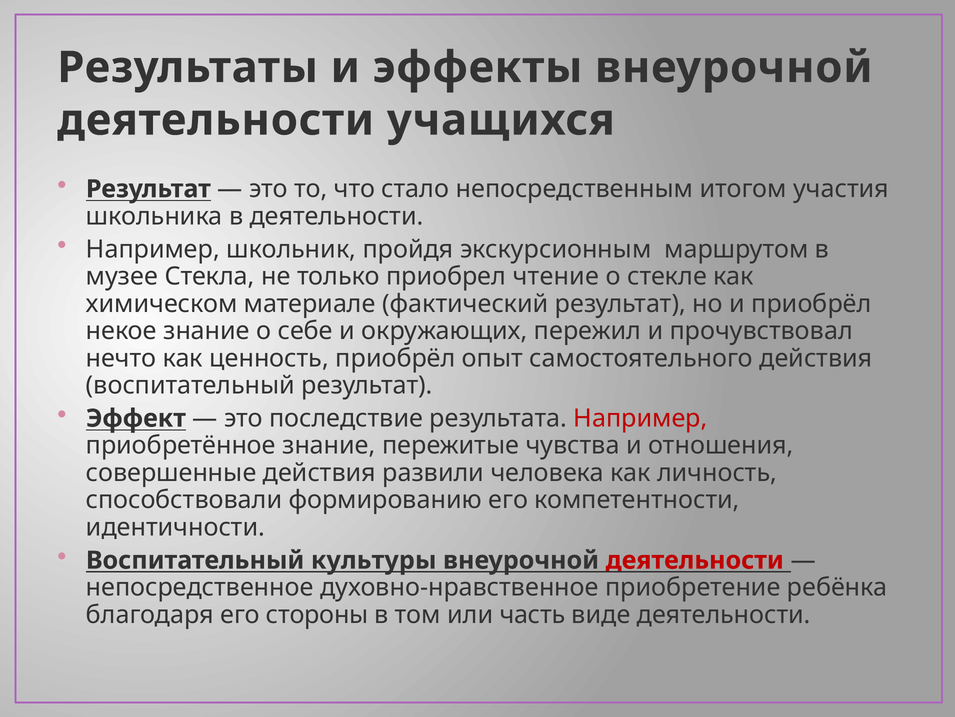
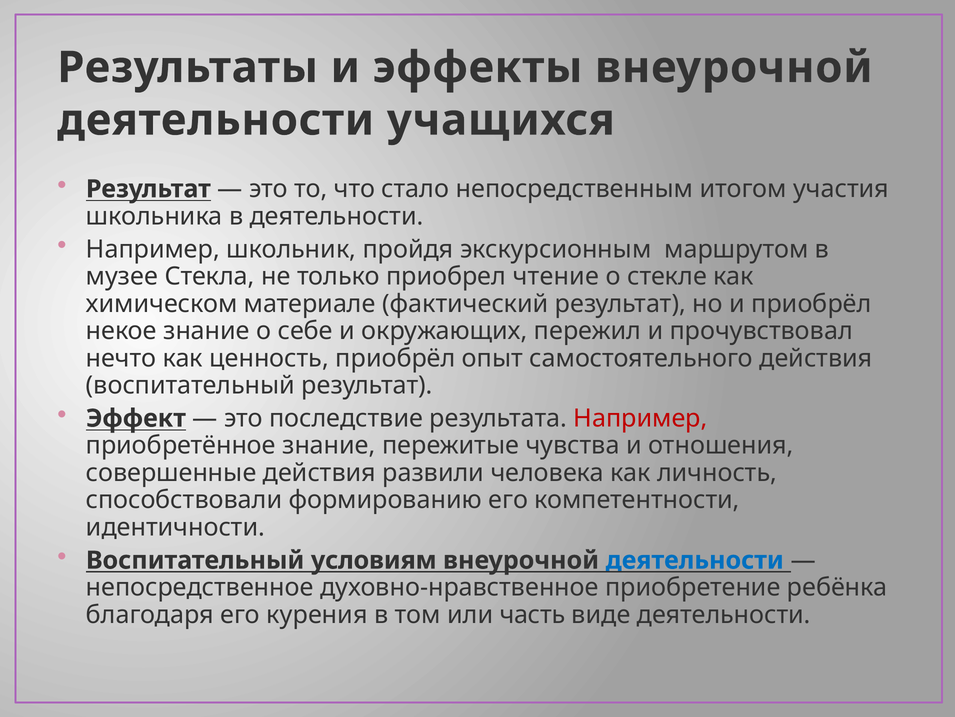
культуры: культуры -> условиям (374, 560)
деятельности colour: red -> blue (695, 560)
стороны: стороны -> курения (317, 614)
